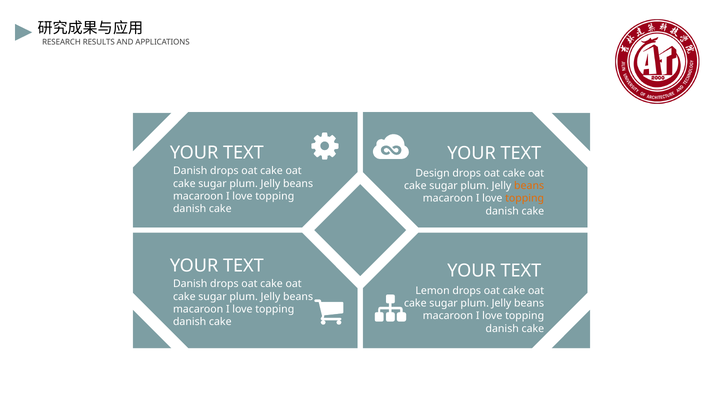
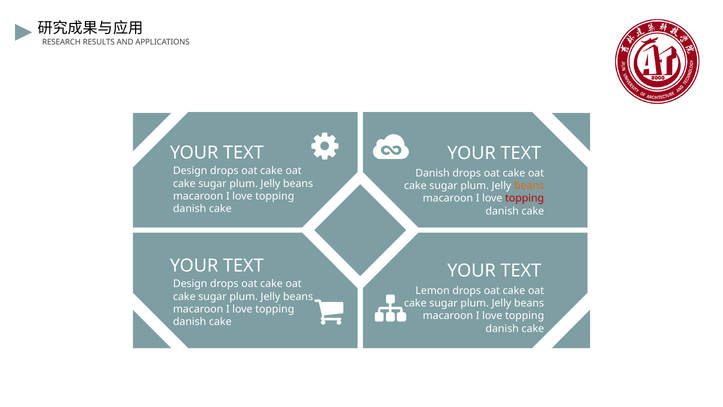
Danish: Danish -> Design (190, 171)
Design: Design -> Danish (433, 173)
topping colour: orange -> red (525, 198)
Danish: Danish -> Design (190, 284)
